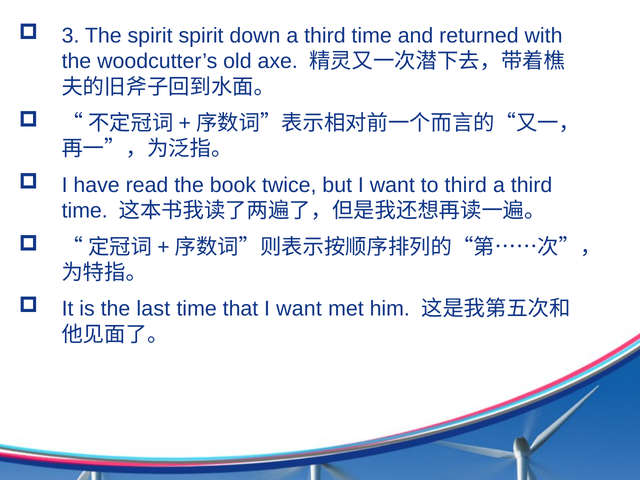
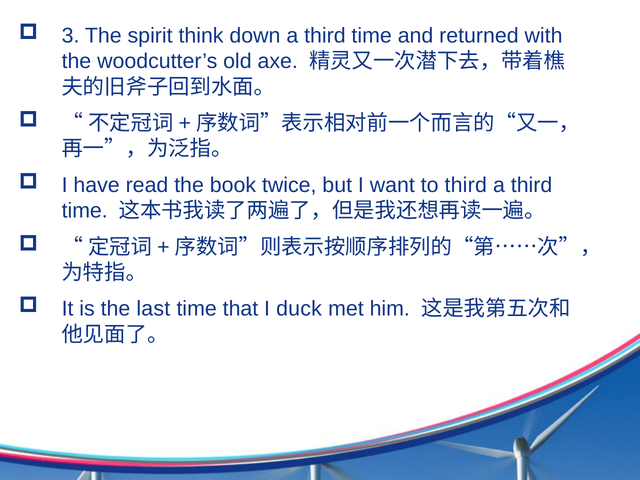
spirit spirit: spirit -> think (201, 36)
that I want: want -> duck (299, 309)
